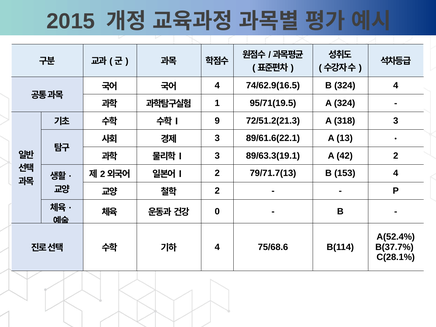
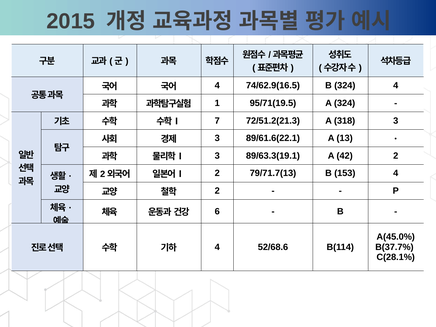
9: 9 -> 7 (217, 121)
0: 0 -> 6 (217, 211)
A(52.4%: A(52.4% -> A(45.0% (396, 237)
75/68.6: 75/68.6 -> 52/68.6 (273, 247)
